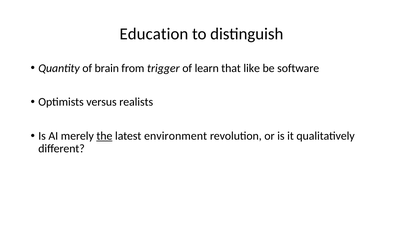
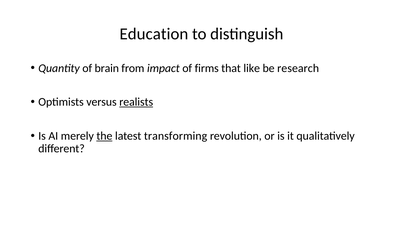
trigger: trigger -> impact (163, 68)
learn: learn -> firms (207, 68)
software: software -> research (298, 68)
realists underline: none -> present (136, 102)
environment: environment -> transforming (176, 136)
